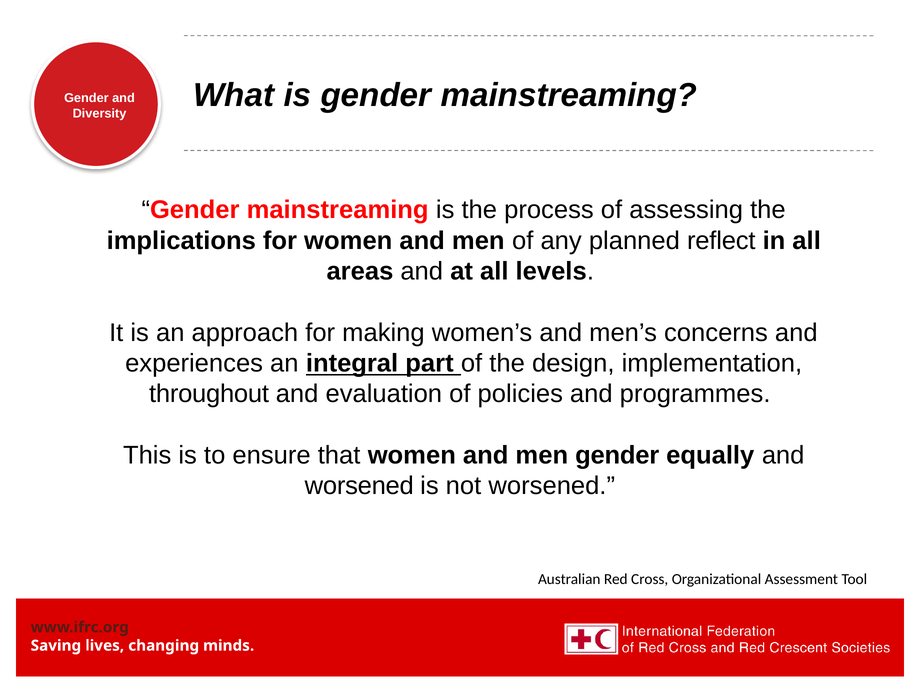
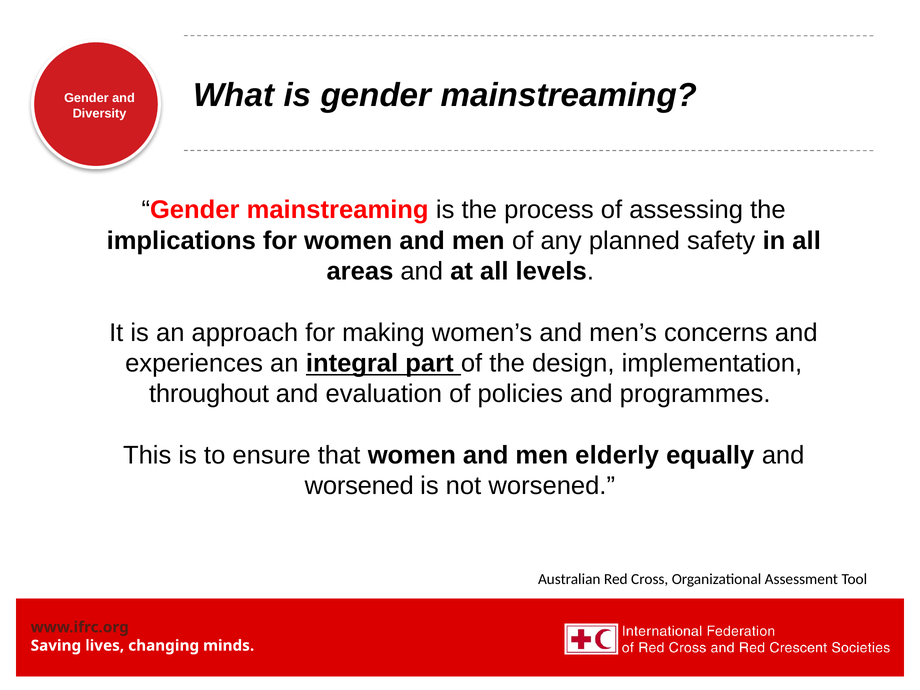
reflect: reflect -> safety (721, 241)
men gender: gender -> elderly (617, 455)
